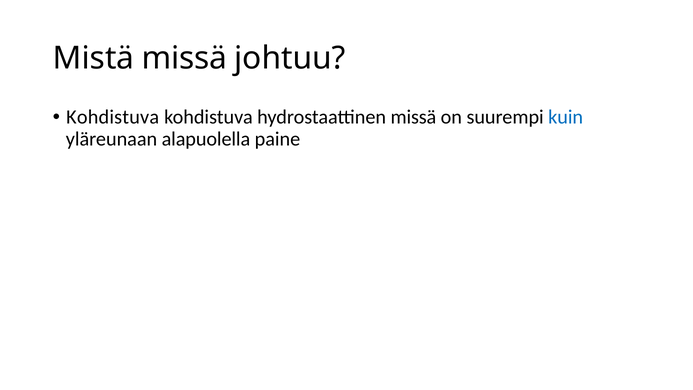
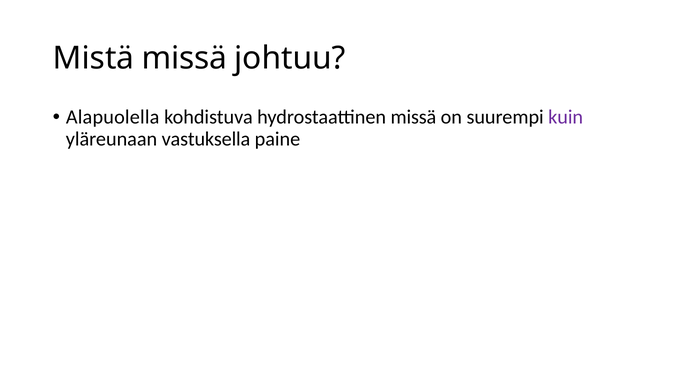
Kohdistuva: Kohdistuva -> Alapuolella (113, 117)
kuin colour: blue -> purple (566, 117)
alapuolella: alapuolella -> vastuksella (206, 139)
